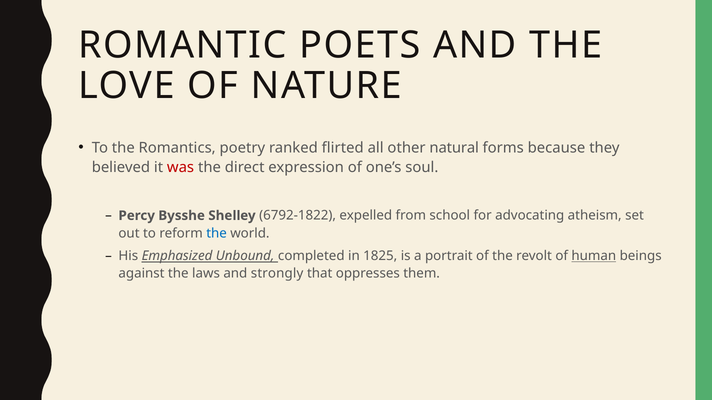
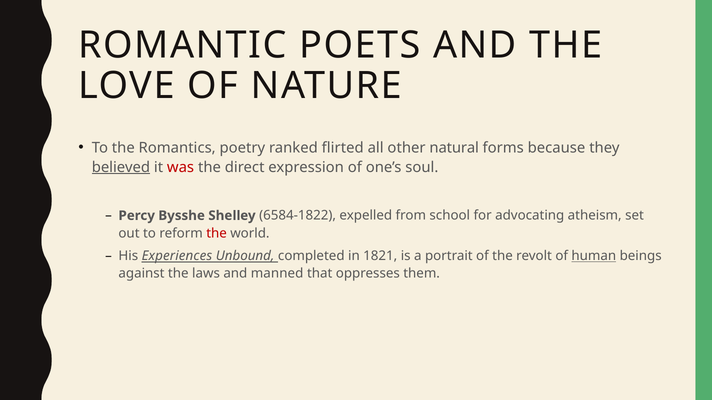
believed underline: none -> present (121, 167)
6792-1822: 6792-1822 -> 6584-1822 (298, 216)
the colour: blue -> red (217, 233)
Emphasized: Emphasized -> Experiences (177, 256)
1825: 1825 -> 1821 (380, 256)
strongly: strongly -> manned (277, 274)
